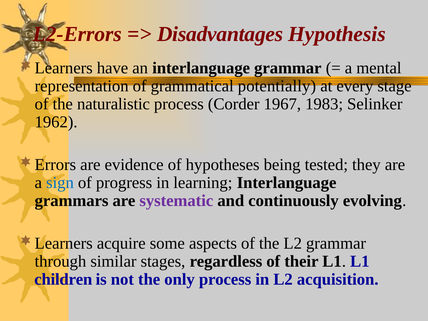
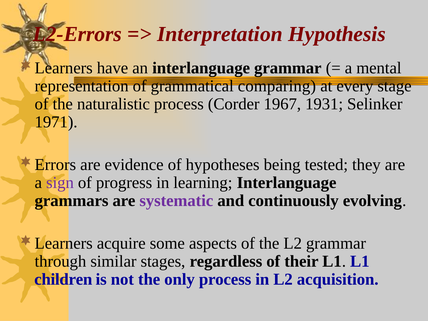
Disadvantages: Disadvantages -> Interpretation (220, 34)
potentially: potentially -> comparing (277, 86)
1983: 1983 -> 1931 (324, 104)
1962: 1962 -> 1971 (56, 122)
sign colour: blue -> purple (60, 183)
